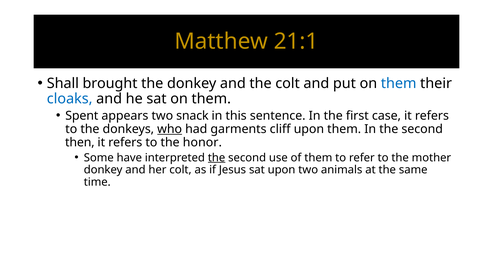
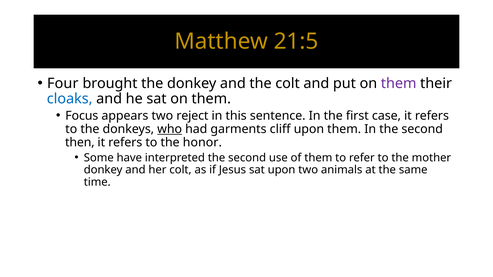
21:1: 21:1 -> 21:5 (296, 41)
Shall: Shall -> Four (63, 83)
them colour: blue -> purple (399, 83)
Spent: Spent -> Focus (82, 116)
snack: snack -> reject (192, 116)
the underline: present -> none (217, 158)
